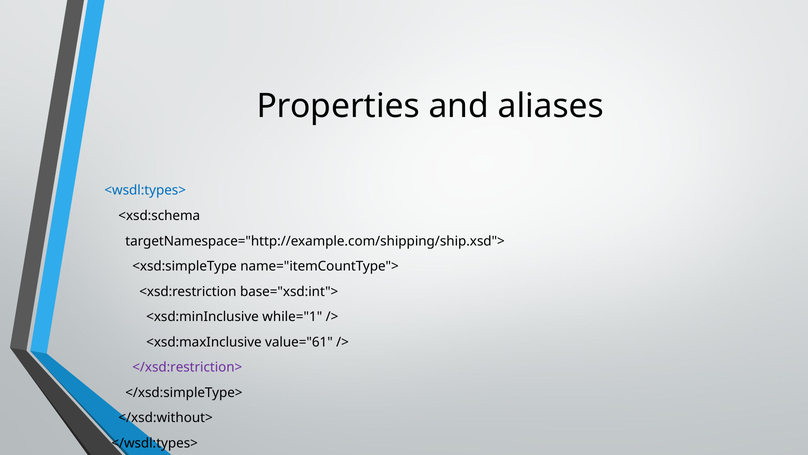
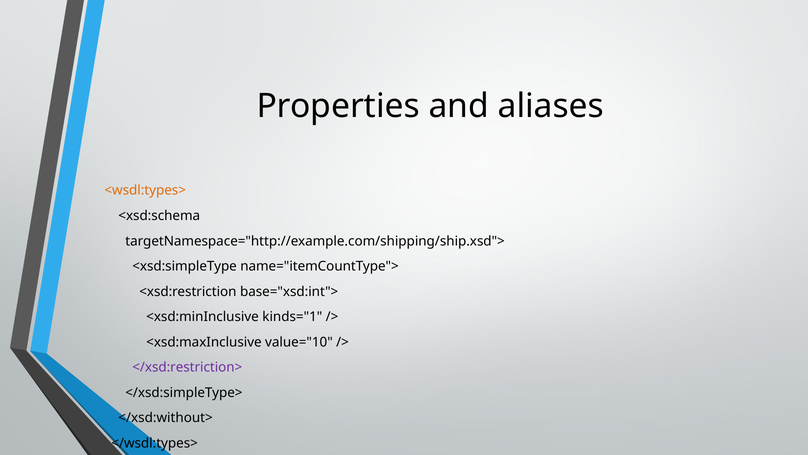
<wsdl:types> colour: blue -> orange (145, 190)
while="1: while="1 -> kinds="1 (292, 317)
value="61: value="61 -> value="10 (299, 342)
